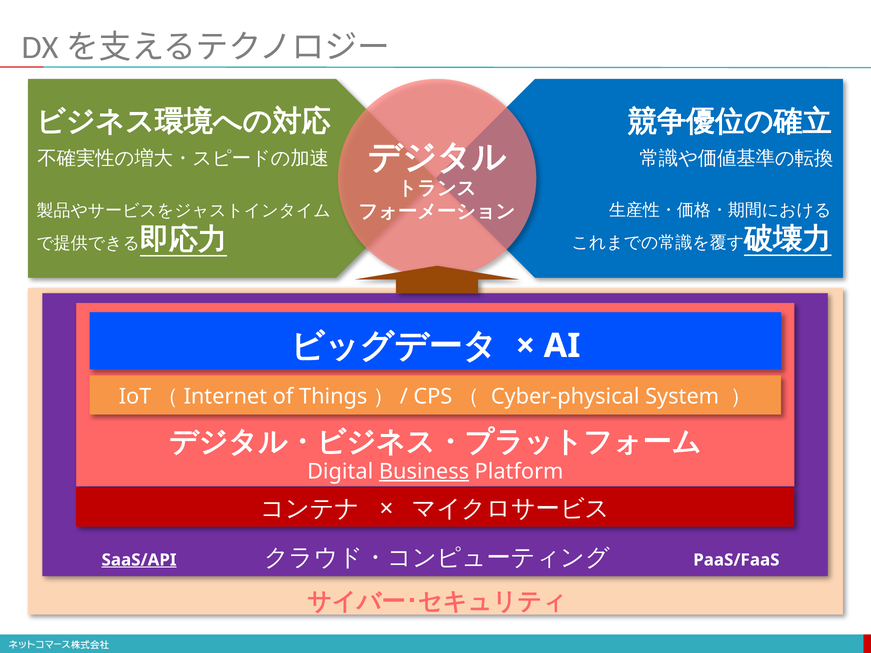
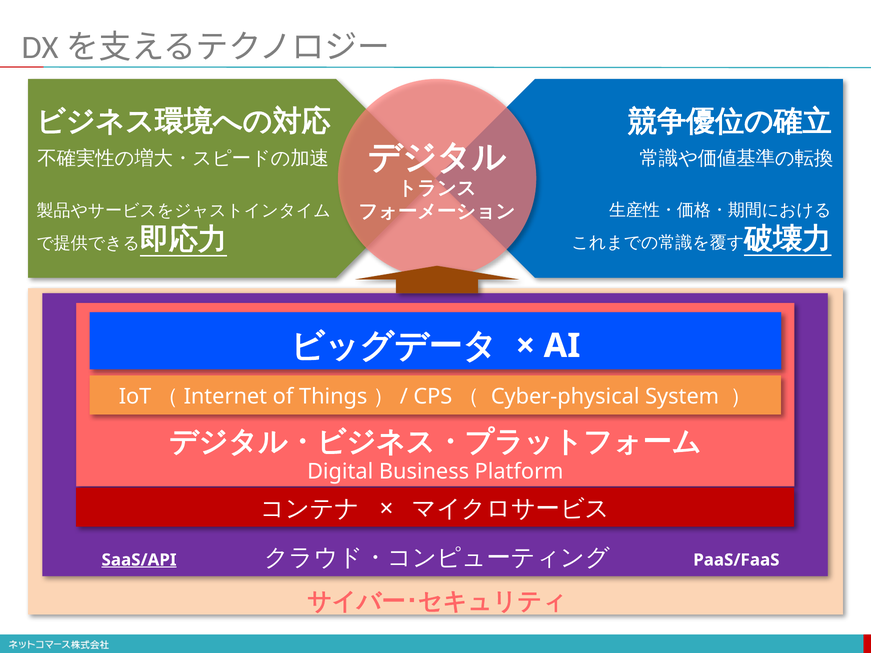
Business underline: present -> none (424, 472)
